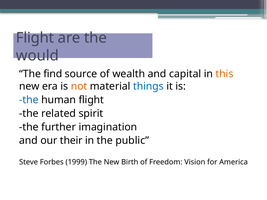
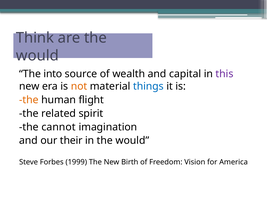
Flight: Flight -> Think (35, 38)
find: find -> into (53, 74)
this colour: orange -> purple (224, 74)
the colour: blue -> orange (29, 100)
further: further -> cannot (59, 127)
in the public: public -> would (132, 141)
